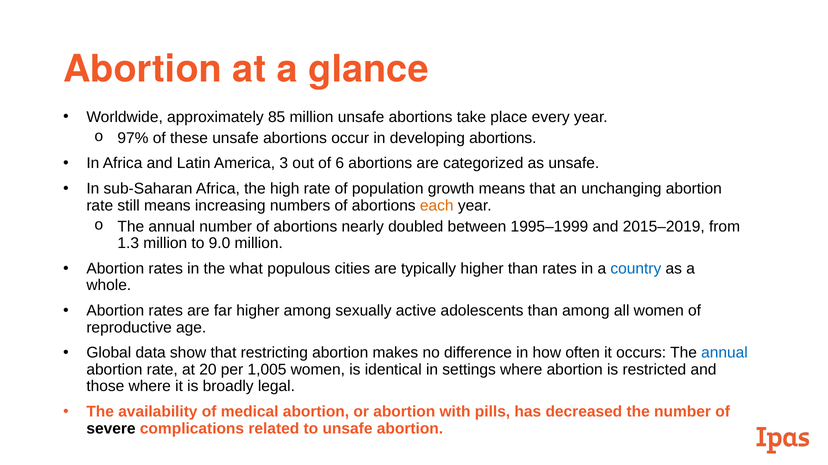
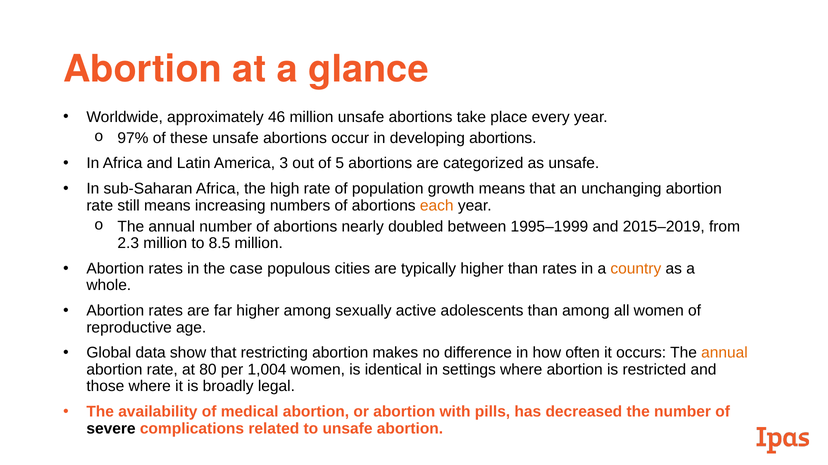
85: 85 -> 46 (277, 117)
6: 6 -> 5 (340, 164)
1.3: 1.3 -> 2.3 (128, 244)
9.0: 9.0 -> 8.5 (220, 244)
what: what -> case (246, 269)
country colour: blue -> orange (636, 269)
annual colour: blue -> orange (725, 353)
20: 20 -> 80 (208, 370)
1,005: 1,005 -> 1,004 (267, 370)
